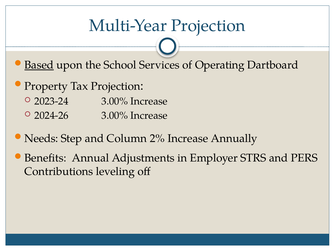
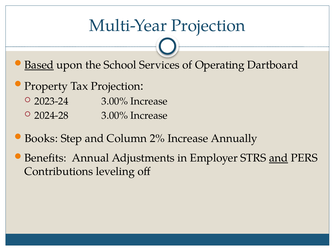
2024-26: 2024-26 -> 2024-28 (51, 116)
Needs: Needs -> Books (41, 139)
and underline: none -> present (279, 158)
